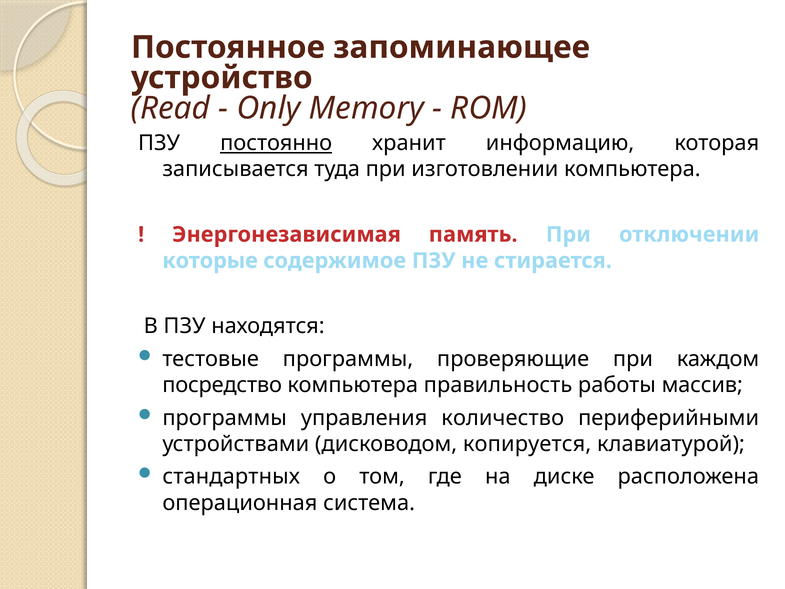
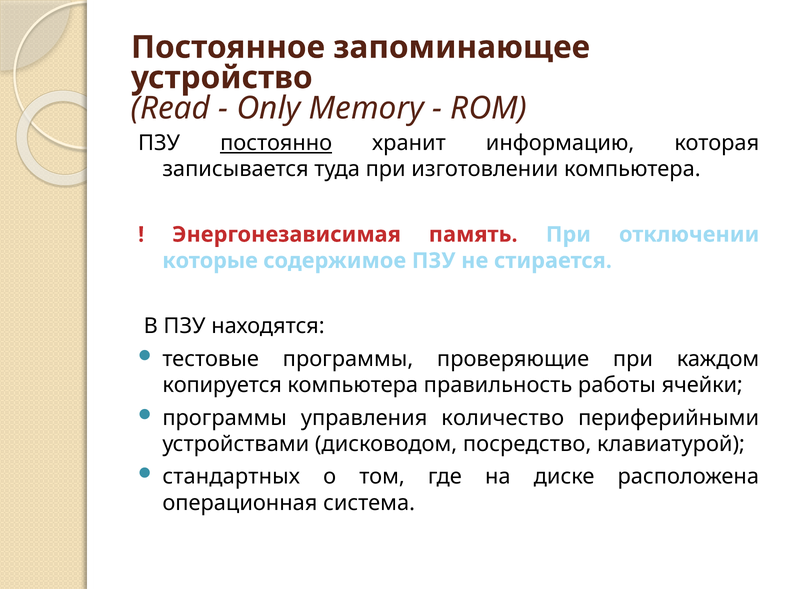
посредство: посредство -> копируется (222, 385)
массив: массив -> ячейки (702, 385)
копируется: копируется -> посредство (527, 444)
